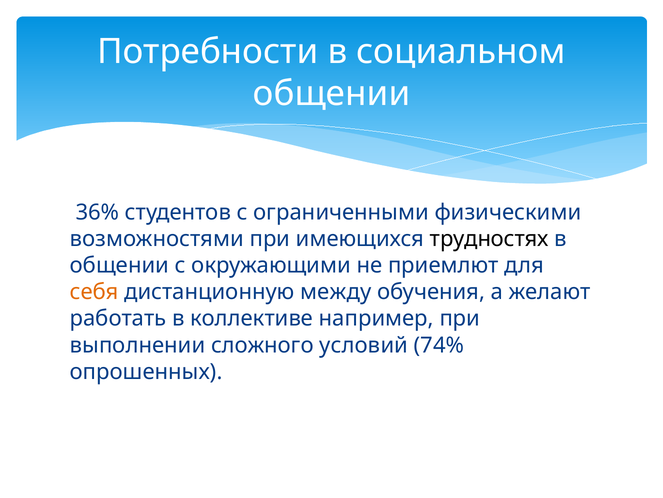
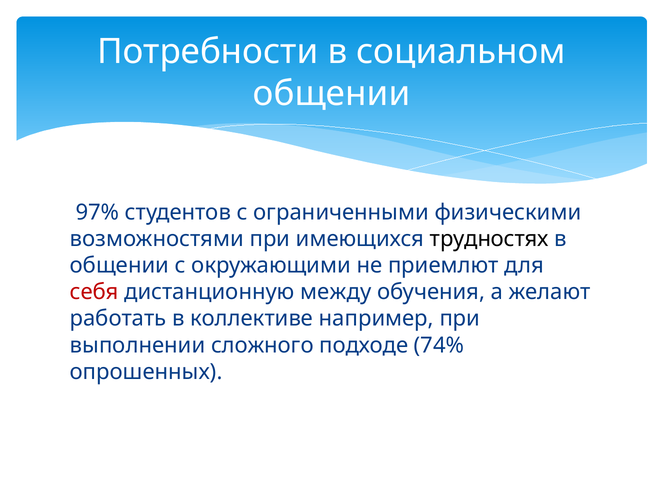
36%: 36% -> 97% (97, 212)
себя colour: orange -> red (94, 292)
условий: условий -> подходе (364, 345)
